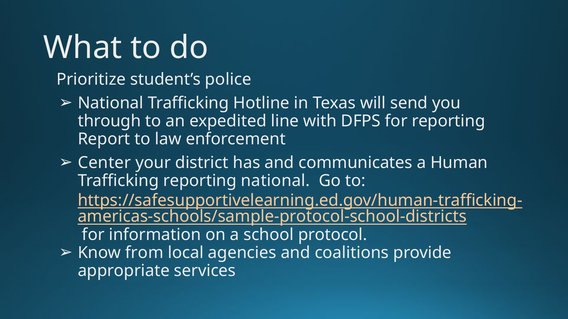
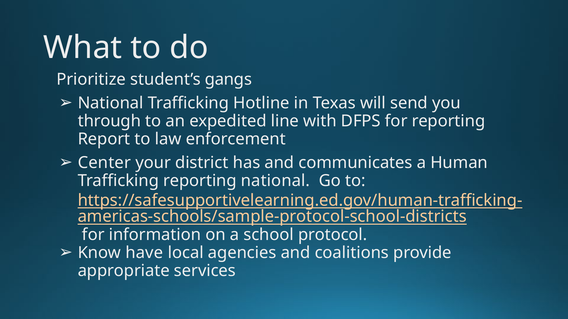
student’s police: police -> gangs (228, 80)
Know from: from -> have (144, 253)
